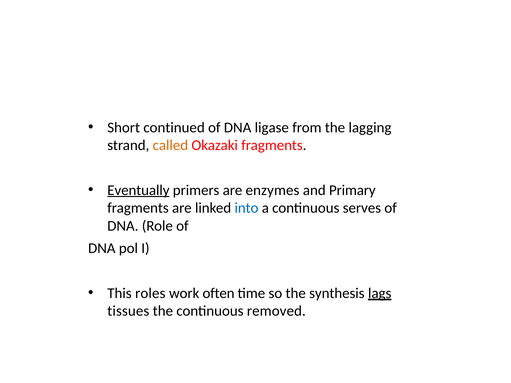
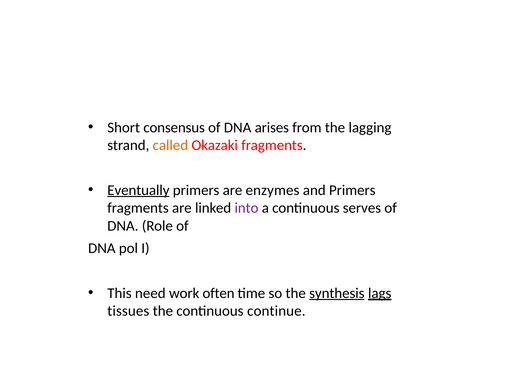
continued: continued -> consensus (174, 128)
ligase: ligase -> arises (272, 128)
and Primary: Primary -> Primers (352, 190)
into colour: blue -> purple (246, 208)
roles: roles -> need (150, 293)
synthesis underline: none -> present (337, 293)
removed: removed -> continue (276, 311)
